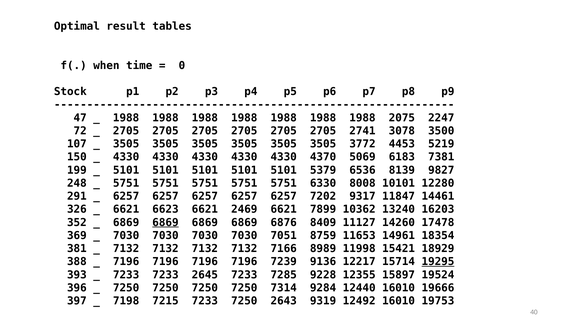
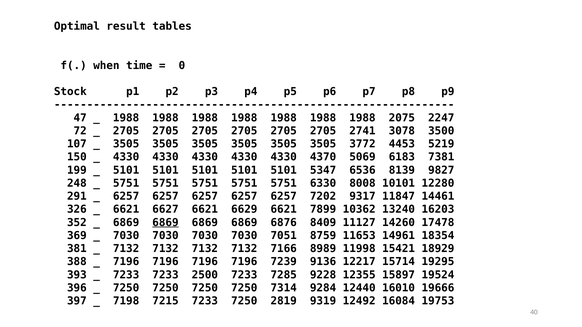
5379: 5379 -> 5347 (323, 170)
6623: 6623 -> 6627 (165, 210)
2469: 2469 -> 6629 (244, 210)
19295 underline: present -> none (438, 262)
2645: 2645 -> 2500 (205, 275)
2643: 2643 -> 2819 (284, 301)
12492 16010: 16010 -> 16084 (399, 301)
